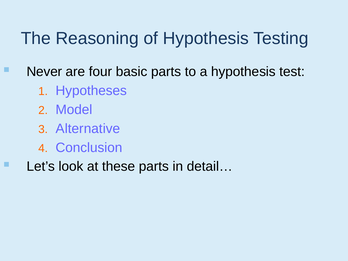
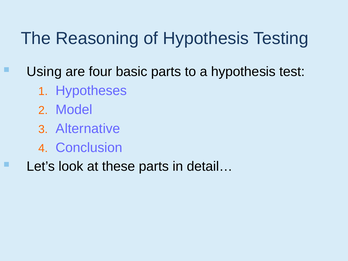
Never: Never -> Using (44, 72)
